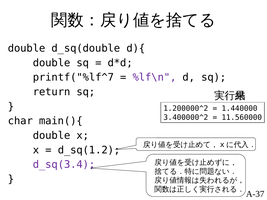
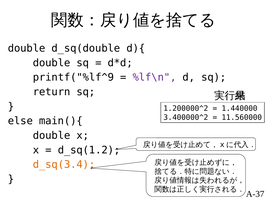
printf("%lf^7: printf("%lf^7 -> printf("%lf^9 (73, 77)
char: char -> else (20, 121)
d_sq(3.4 colour: purple -> orange (64, 165)
